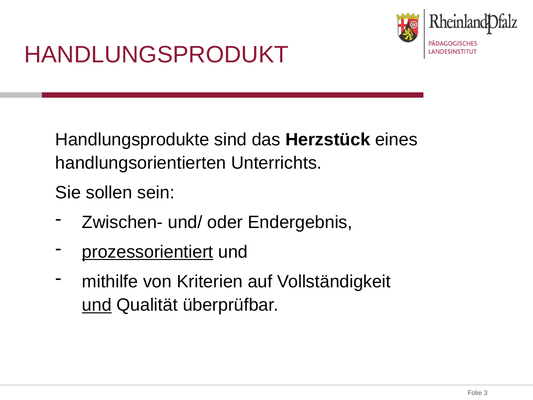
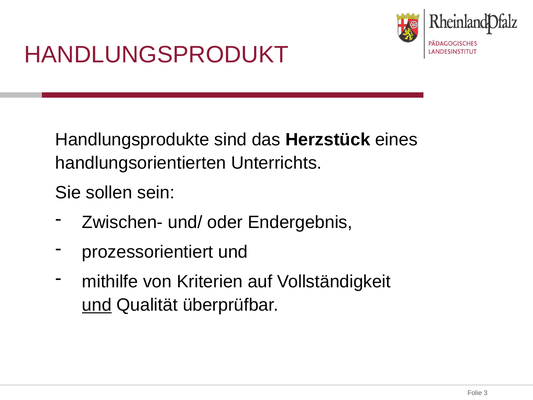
prozessorientiert underline: present -> none (148, 252)
